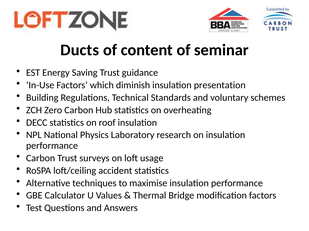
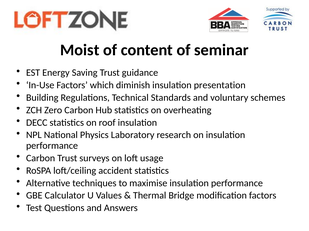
Ducts: Ducts -> Moist (80, 50)
